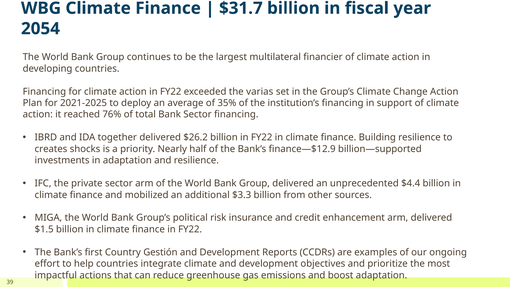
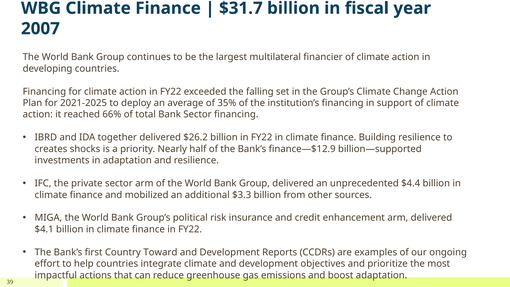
2054: 2054 -> 2007 (40, 29)
varias: varias -> falling (260, 92)
76%: 76% -> 66% (112, 114)
$1.5: $1.5 -> $4.1 (44, 229)
Gestión: Gestión -> Toward (160, 252)
